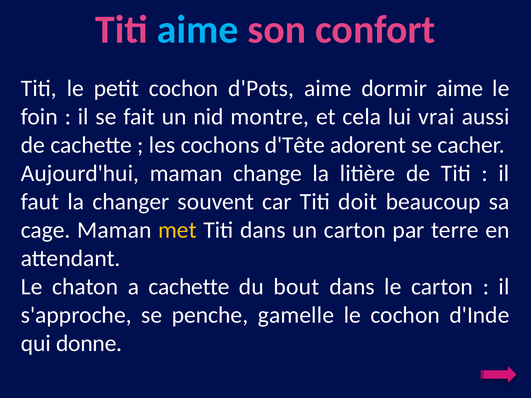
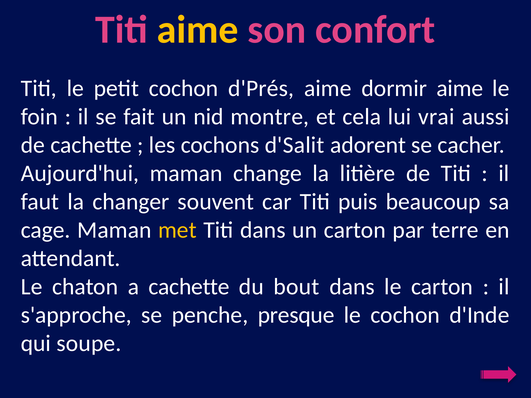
aime colour: light blue -> yellow (198, 30)
d'Pots: d'Pots -> d'Prés (261, 89)
d'Tête: d'Tête -> d'Salit (295, 145)
doit: doit -> puis (358, 202)
gamelle: gamelle -> presque (296, 315)
donne: donne -> soupe (89, 343)
